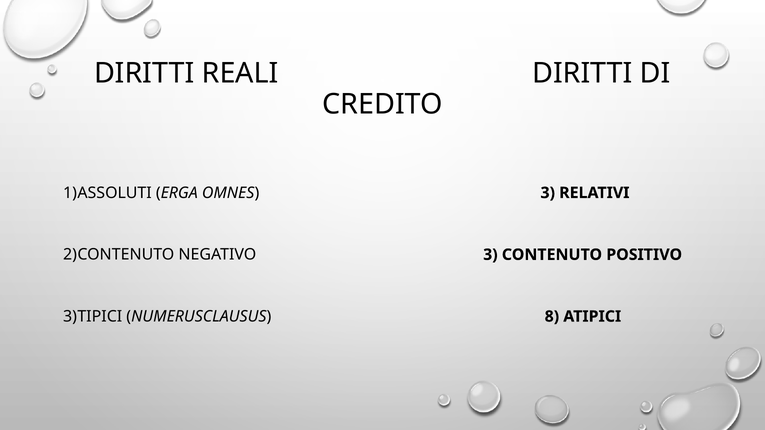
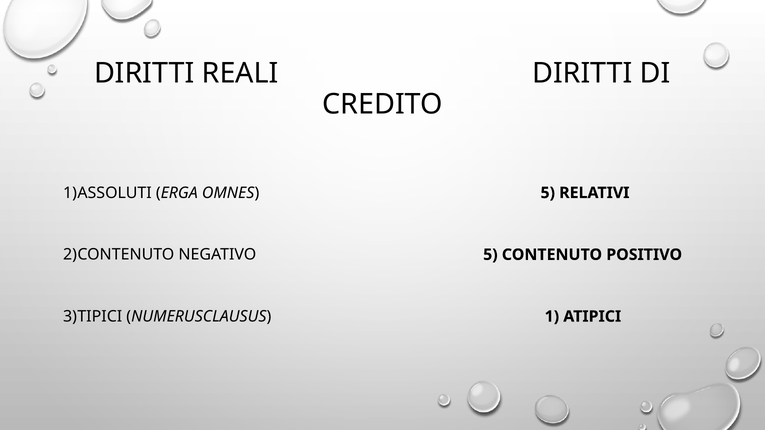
OMNES 3: 3 -> 5 (548, 193)
NEGATIVO 3: 3 -> 5 (490, 255)
8: 8 -> 1 (552, 317)
